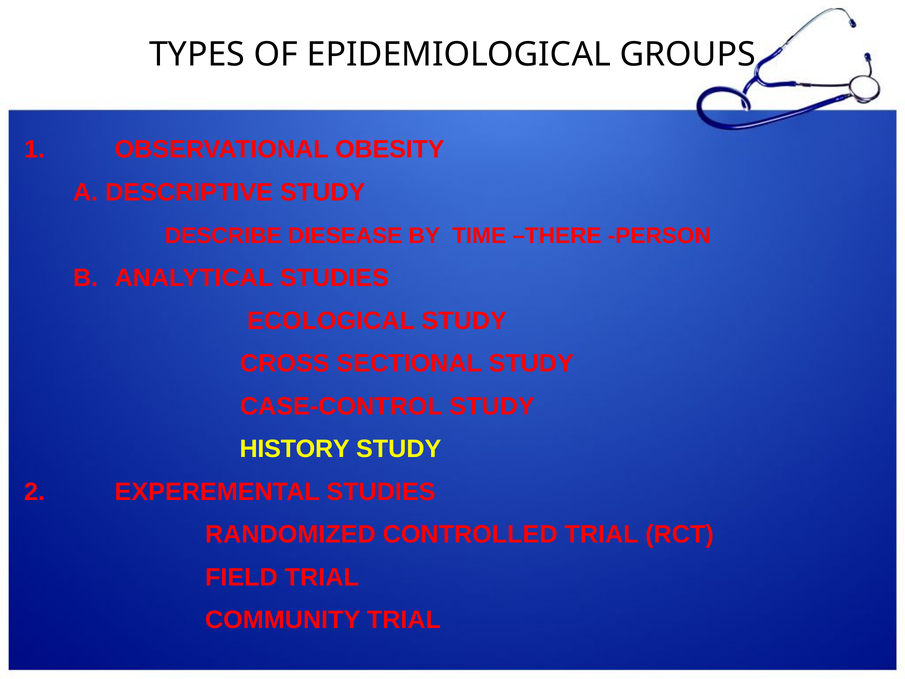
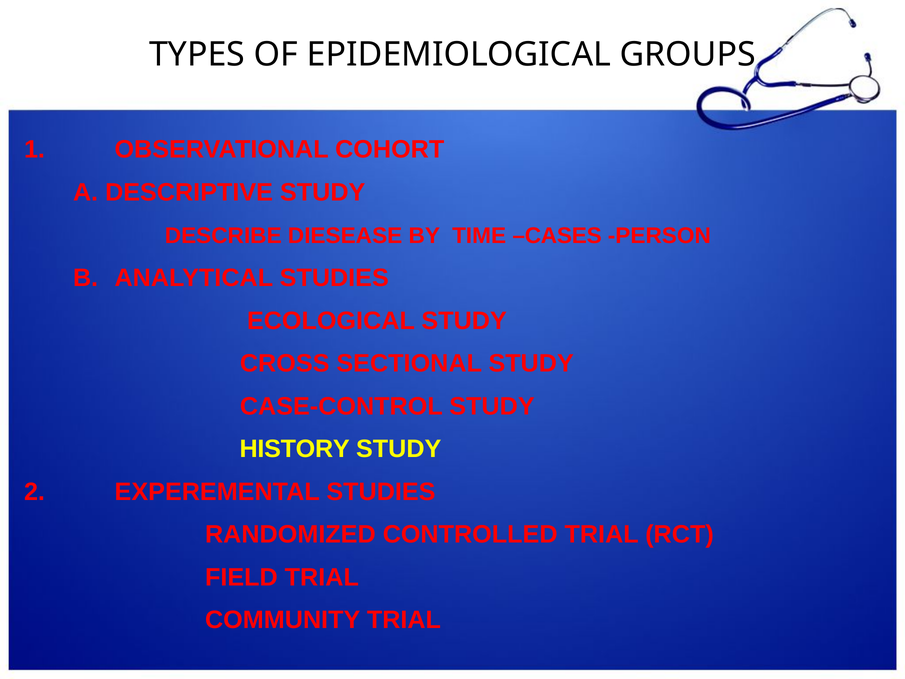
OBESITY: OBESITY -> COHORT (390, 150)
THERE: THERE -> CASES (557, 236)
